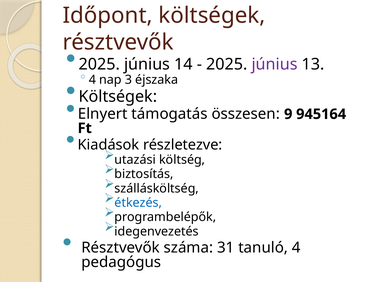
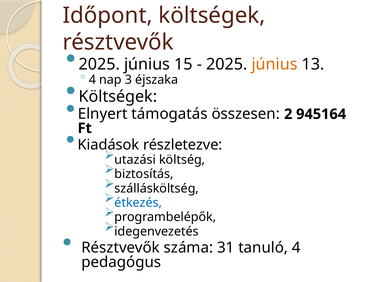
14: 14 -> 15 (183, 64)
június colour: purple -> orange (275, 64)
9: 9 -> 2 (288, 114)
